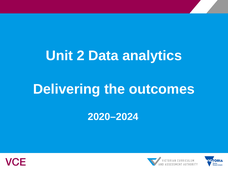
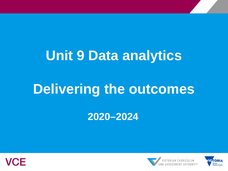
2: 2 -> 9 (81, 56)
